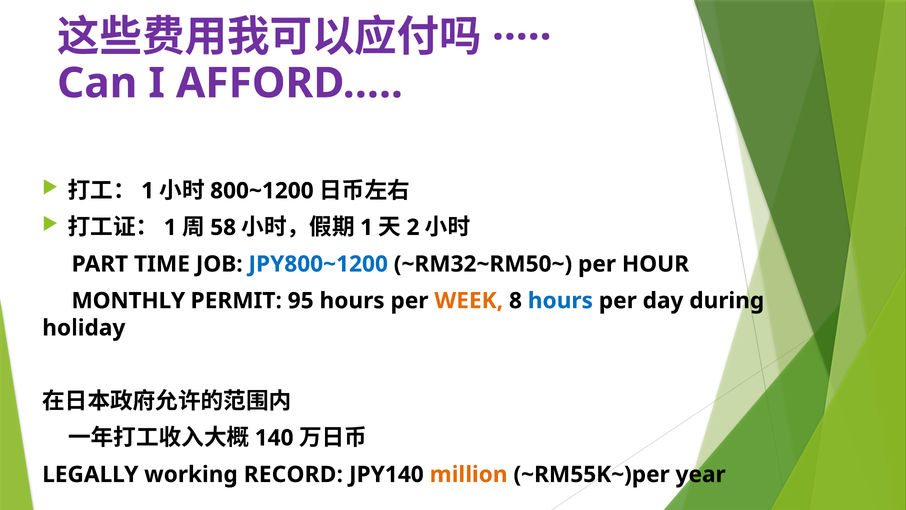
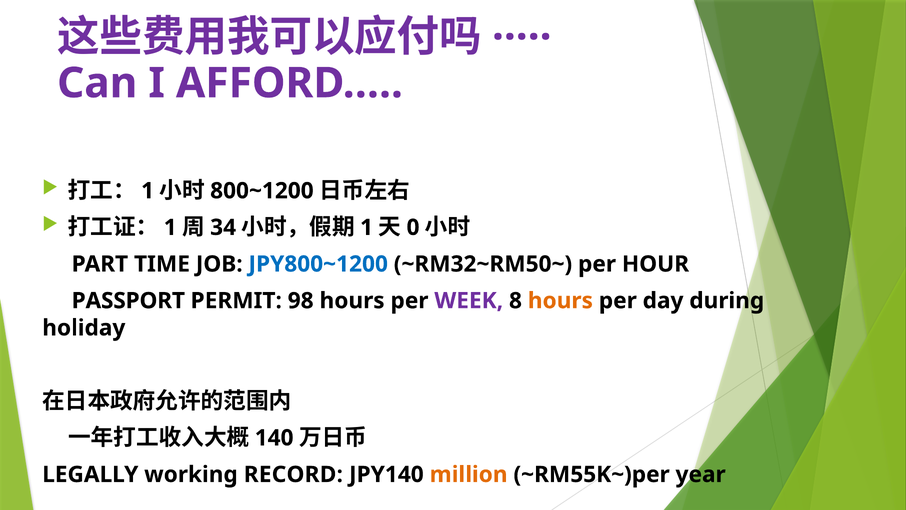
58: 58 -> 34 (223, 227)
2: 2 -> 0 (413, 227)
MONTHLY: MONTHLY -> PASSPORT (128, 301)
95: 95 -> 98 (301, 301)
WEEK colour: orange -> purple (469, 301)
hours colour: blue -> orange (560, 301)
